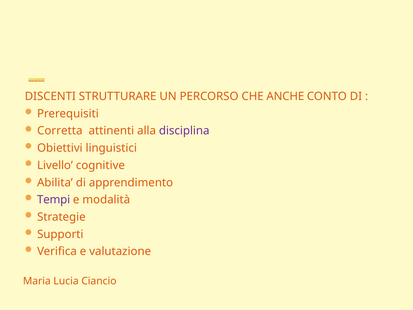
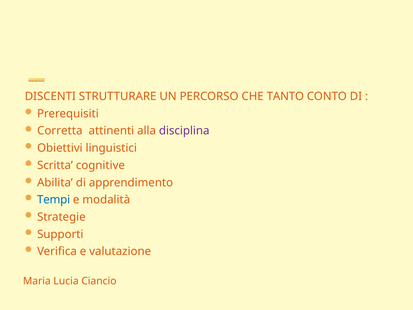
ANCHE: ANCHE -> TANTO (285, 96)
Livello: Livello -> Scritta (55, 165)
Tempi colour: purple -> blue (54, 200)
